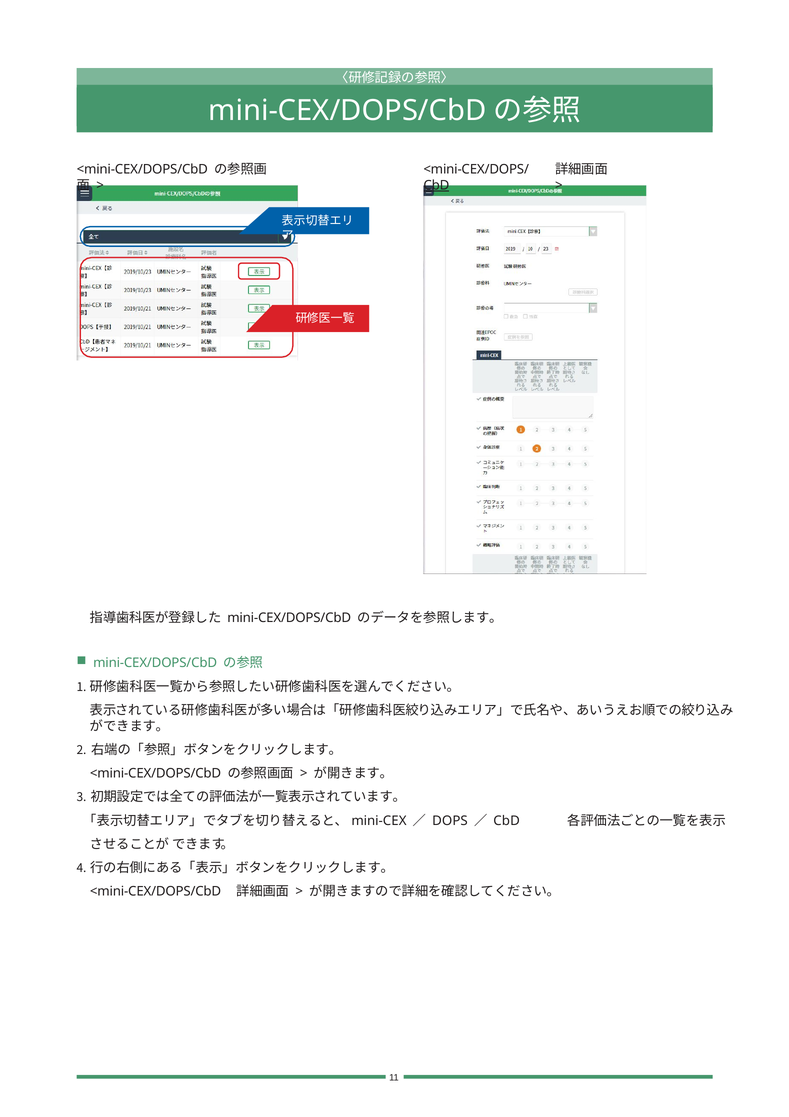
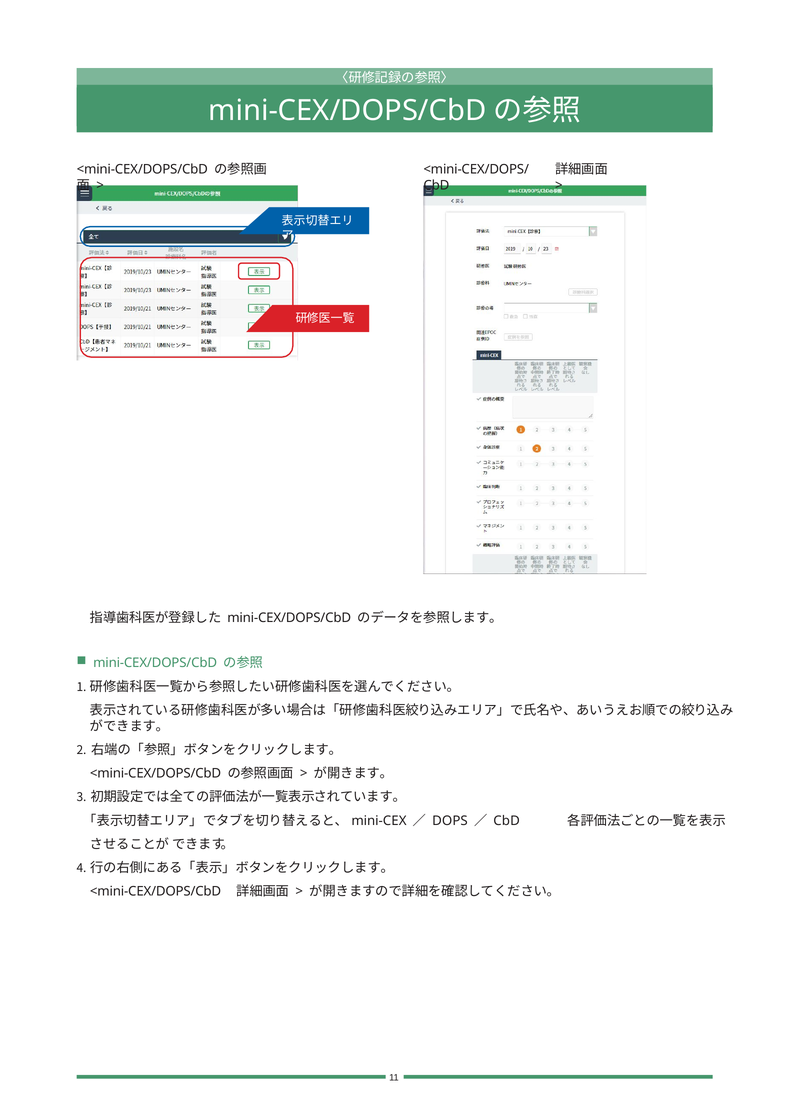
CbD underline: present -> none (436, 185)
